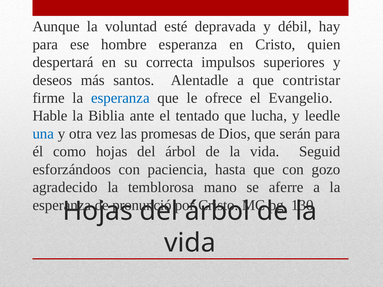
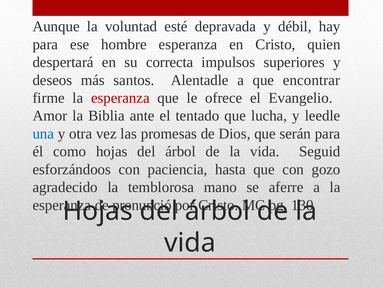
contristar: contristar -> encontrar (312, 80)
esperanza colour: blue -> red (120, 98)
Hable: Hable -> Amor (50, 116)
